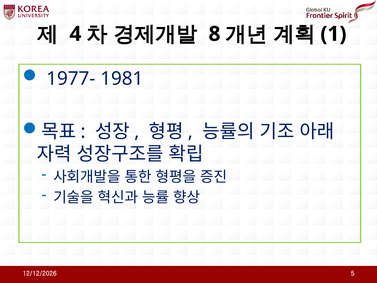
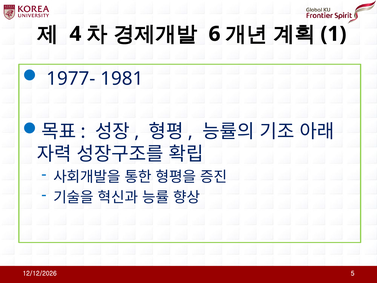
8: 8 -> 6 (214, 34)
